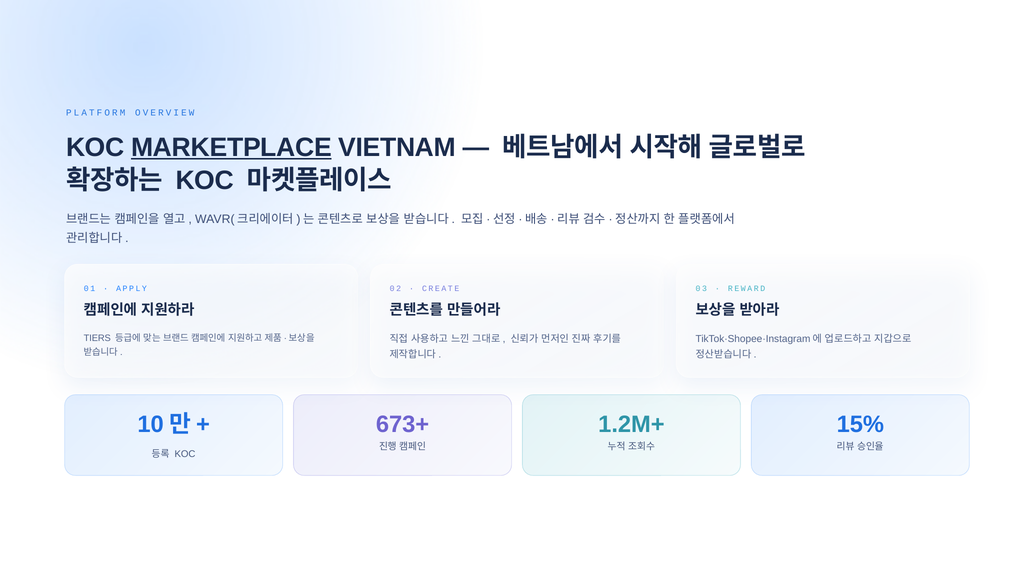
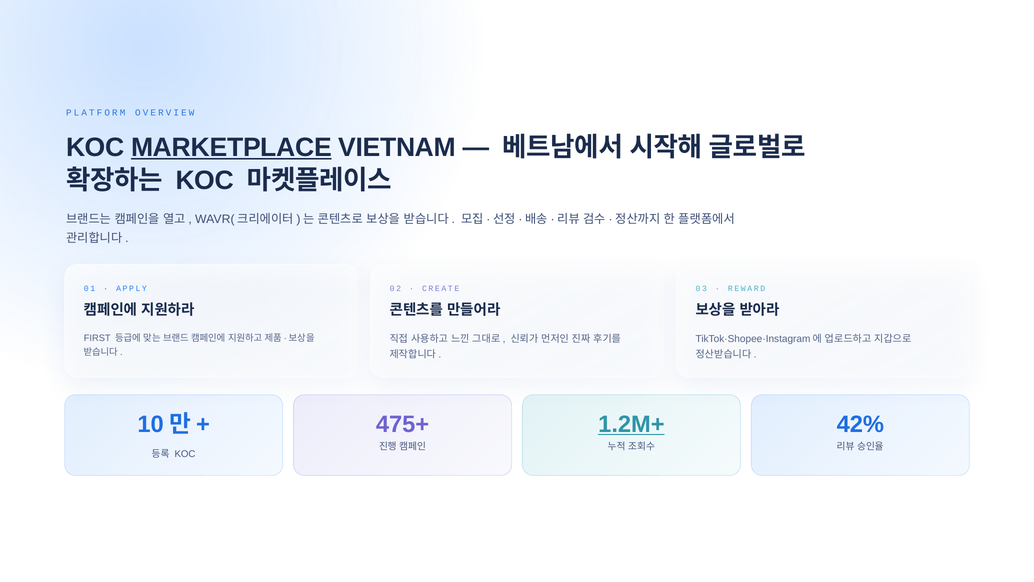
TIERS: TIERS -> FIRST (97, 338)
673+: 673+ -> 475+ (403, 424)
1.2M+ underline: none -> present (631, 424)
15%: 15% -> 42% (860, 424)
